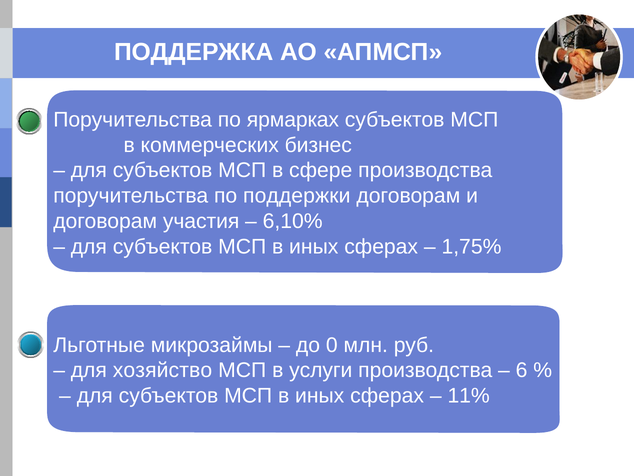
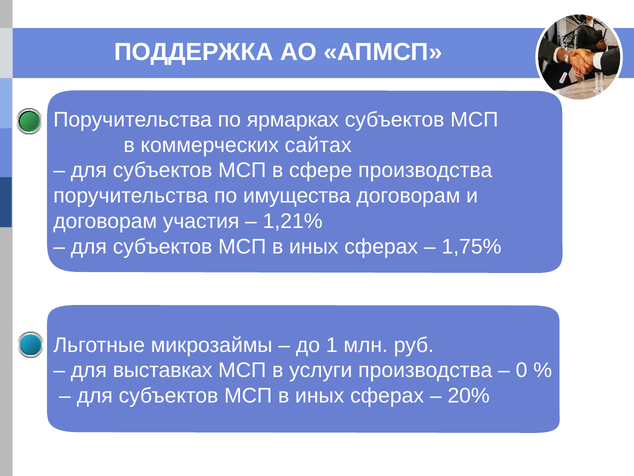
бизнес: бизнес -> сайтах (318, 145)
поддержки: поддержки -> имущества (297, 196)
6,10%: 6,10% -> 1,21% (293, 221)
0: 0 -> 1 (332, 345)
хозяйство: хозяйство -> выставках (163, 370)
6: 6 -> 0 (522, 370)
11%: 11% -> 20% (469, 395)
